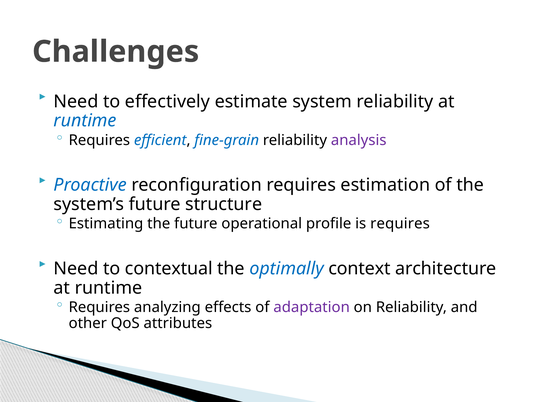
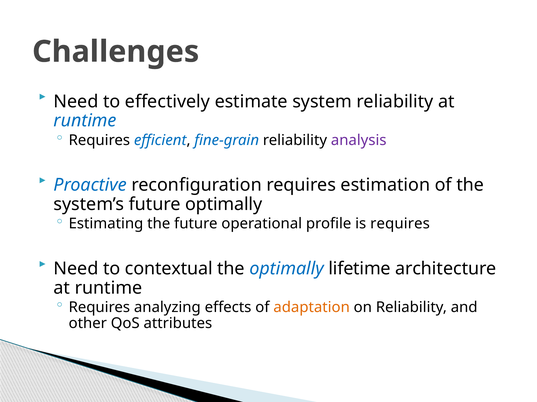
future structure: structure -> optimally (224, 205)
context: context -> lifetime (360, 269)
adaptation colour: purple -> orange (312, 308)
